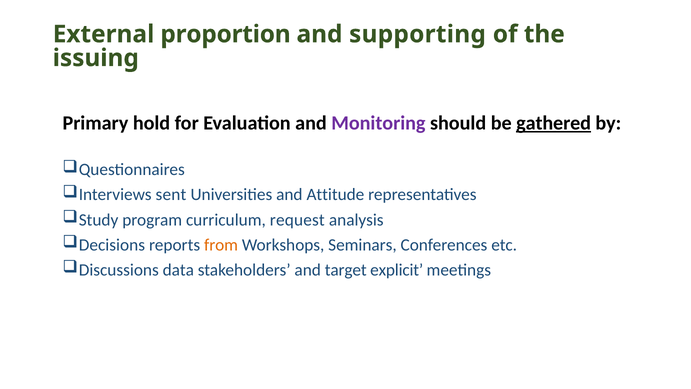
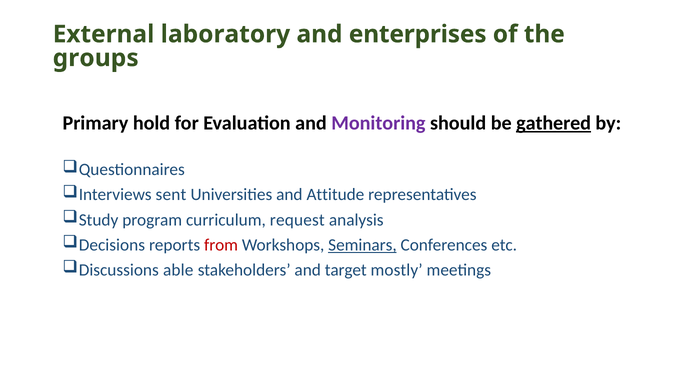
proportion: proportion -> laboratory (225, 34)
supporting: supporting -> enterprises (418, 34)
issuing: issuing -> groups (96, 58)
from colour: orange -> red (221, 245)
Seminars underline: none -> present (362, 245)
data: data -> able (178, 270)
explicit: explicit -> mostly (397, 270)
